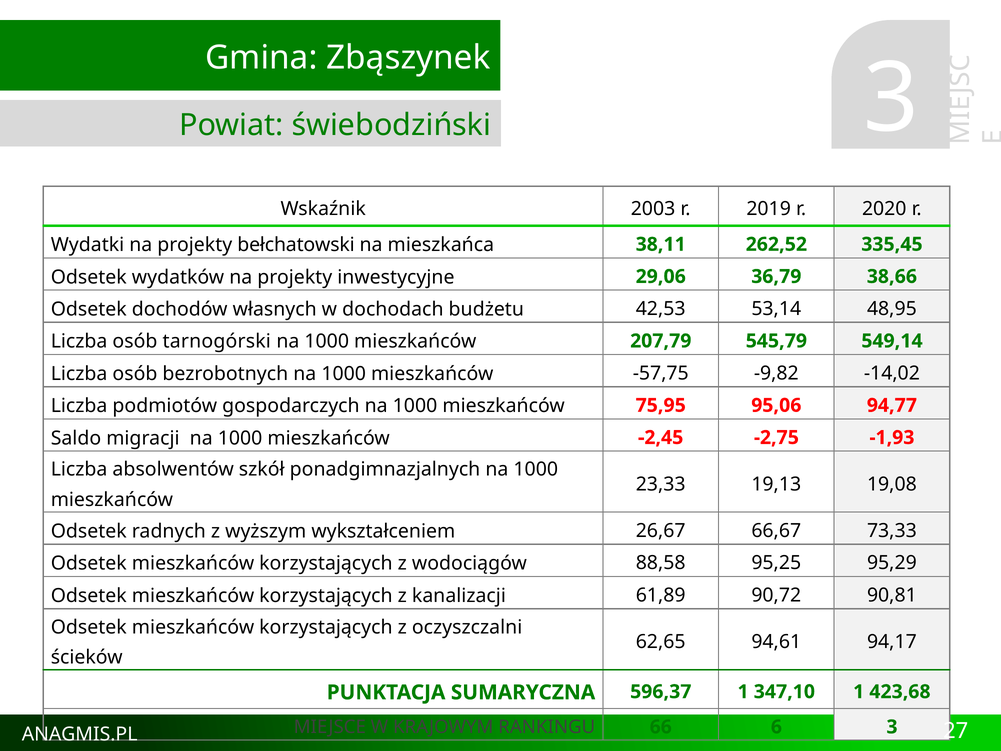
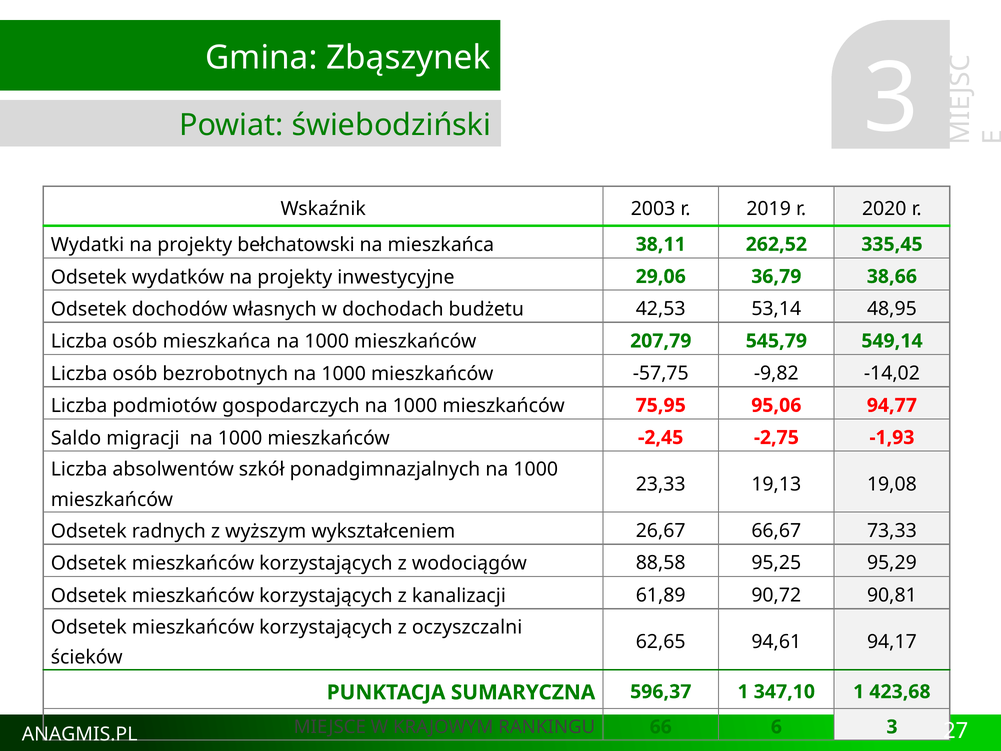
osób tarnogórski: tarnogórski -> mieszkańca (217, 341)
